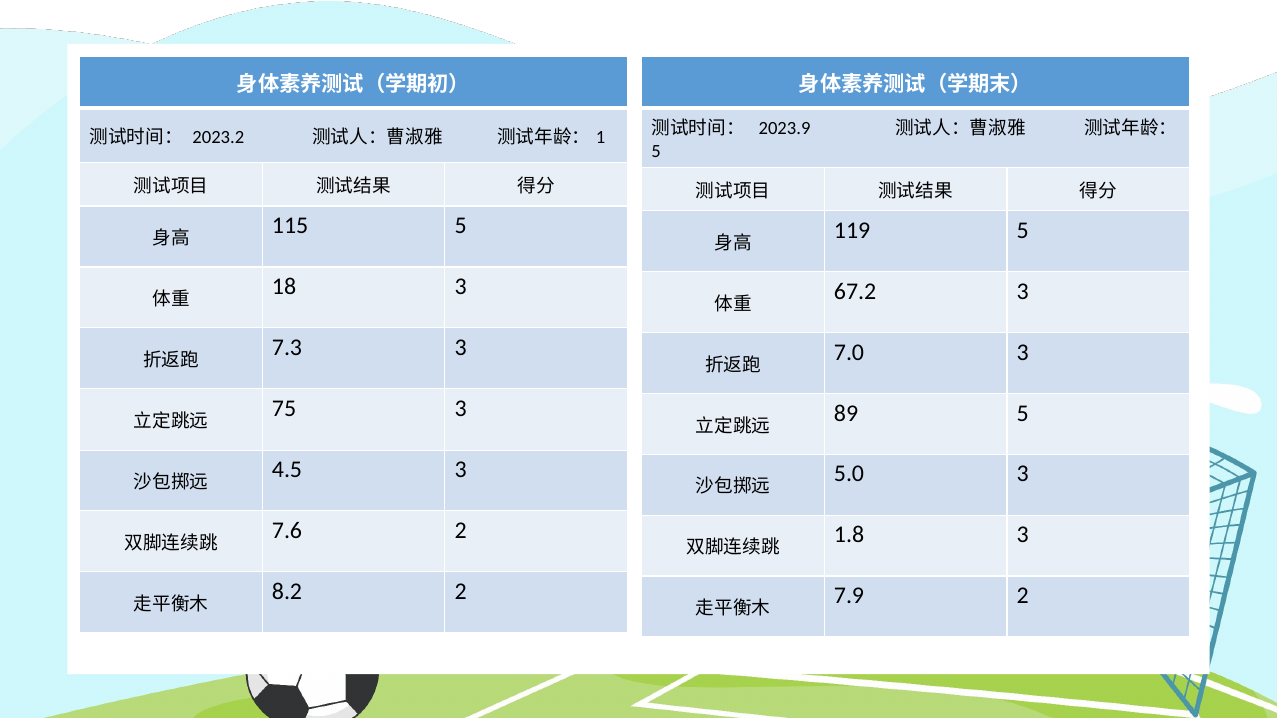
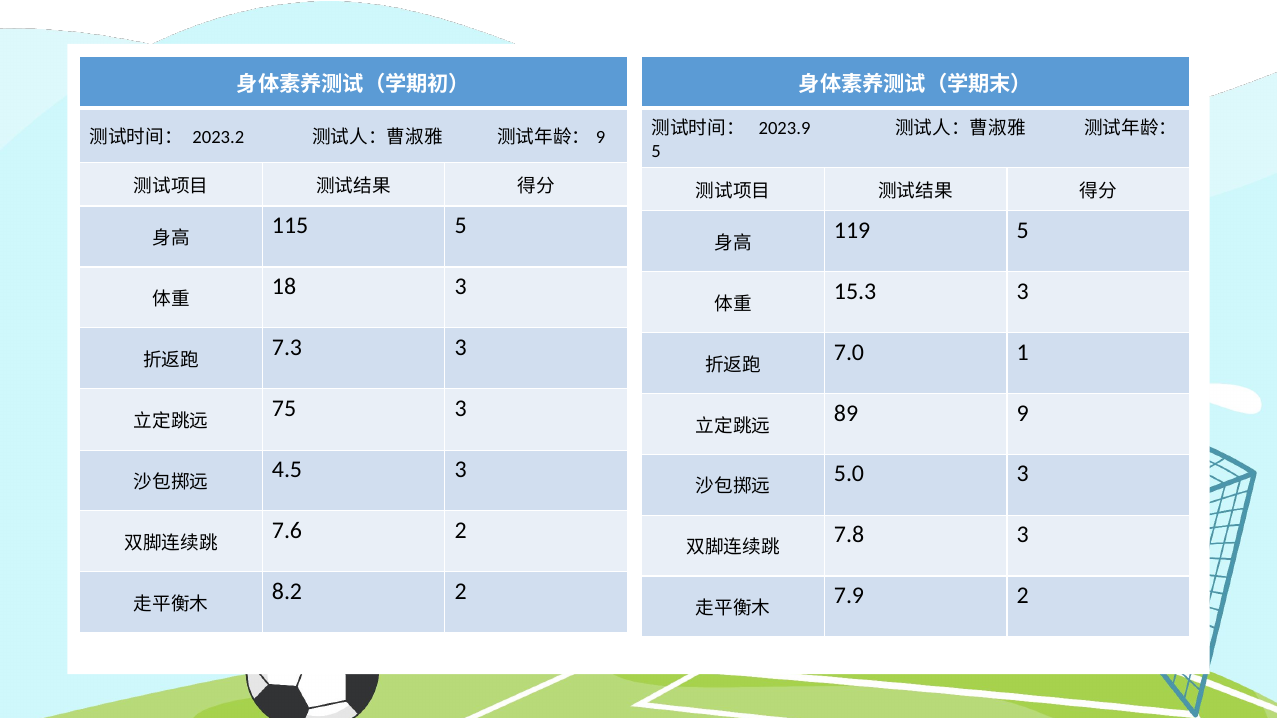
1: 1 -> 9 (601, 138)
67.2: 67.2 -> 15.3 (855, 292)
7.0 3: 3 -> 1 (1023, 352)
89 5: 5 -> 9 (1023, 413)
1.8: 1.8 -> 7.8 (849, 535)
